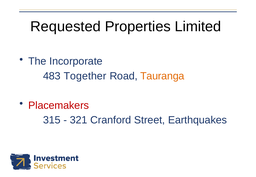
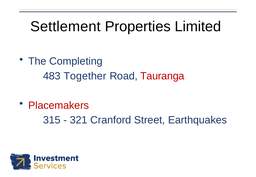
Requested: Requested -> Settlement (65, 27)
Incorporate: Incorporate -> Completing (76, 61)
Tauranga colour: orange -> red (162, 76)
